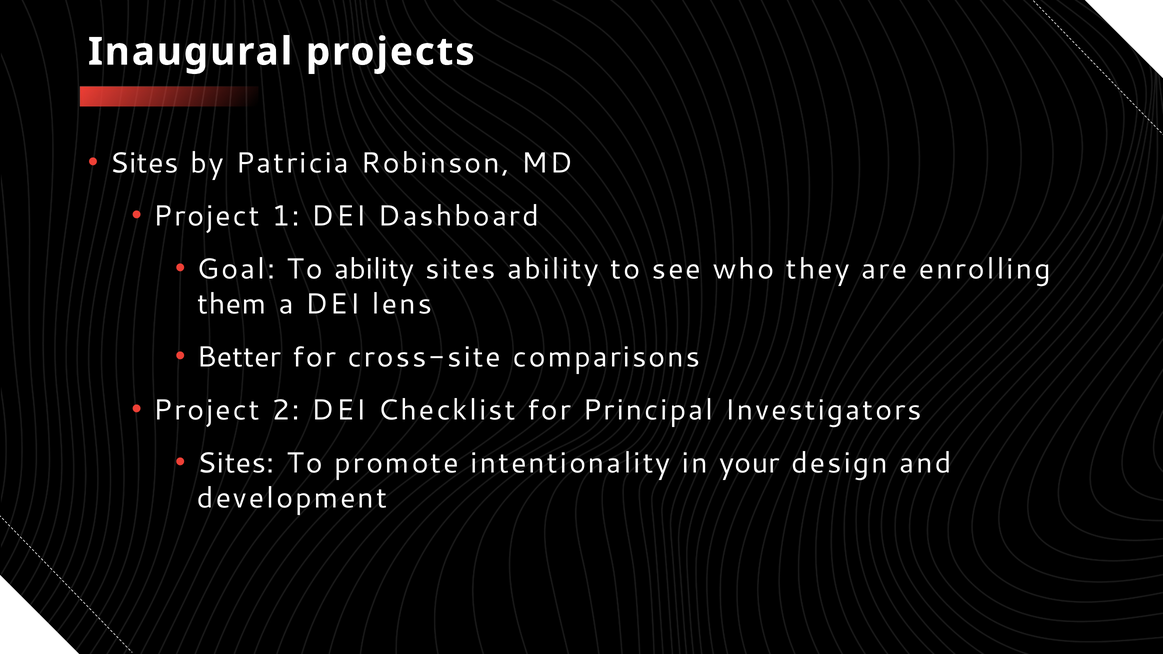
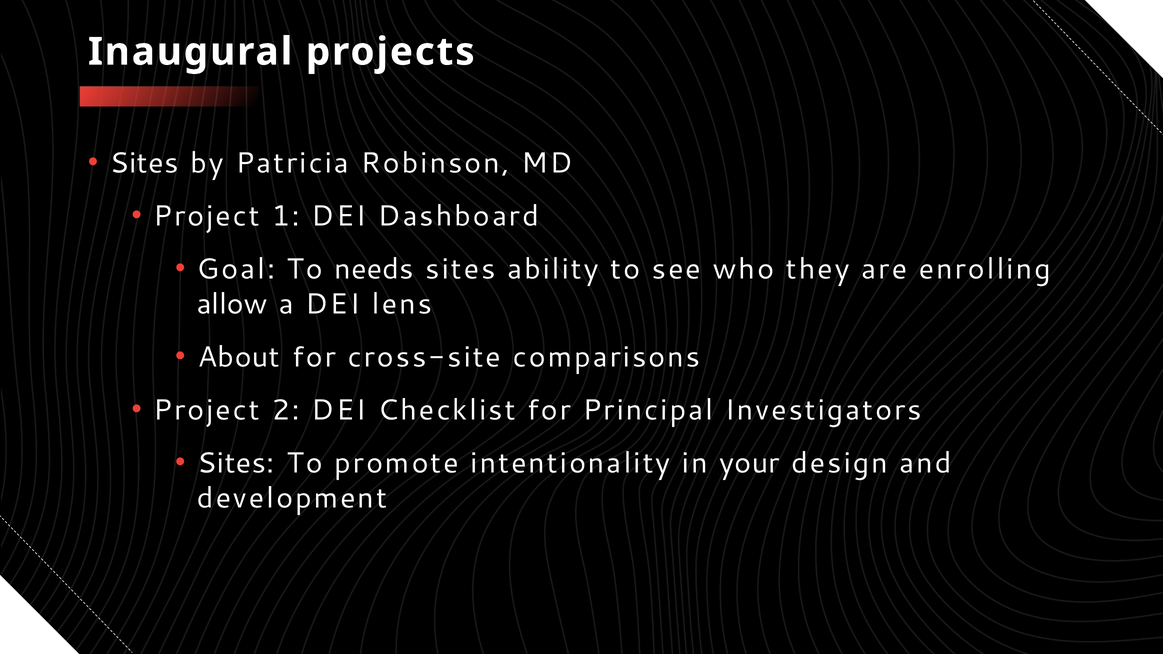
To ability: ability -> needs (374, 269)
them: them -> allow (232, 304)
Better: Better -> About (239, 357)
